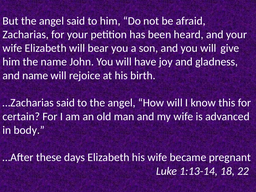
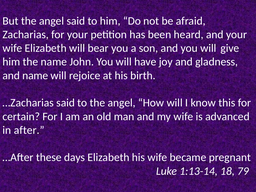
body: body -> after (29, 130)
22: 22 -> 79 (243, 171)
